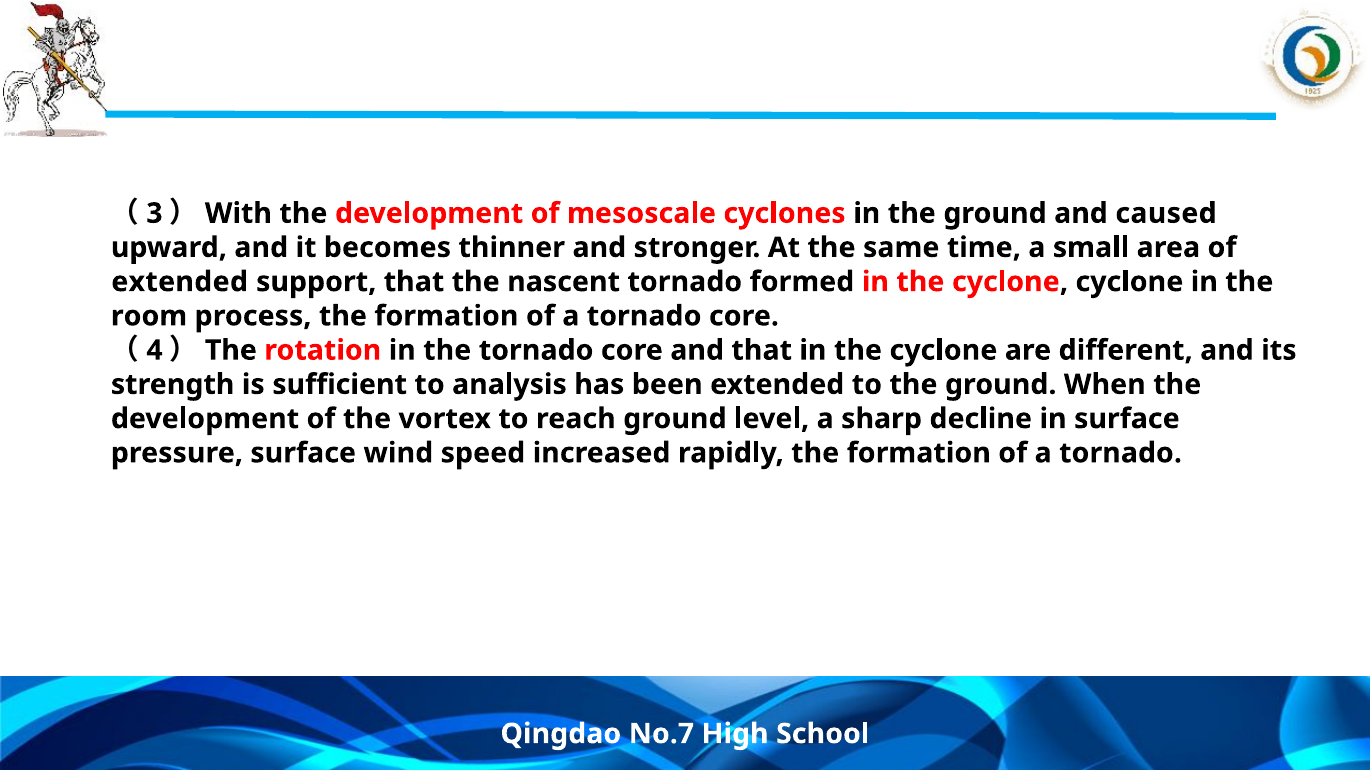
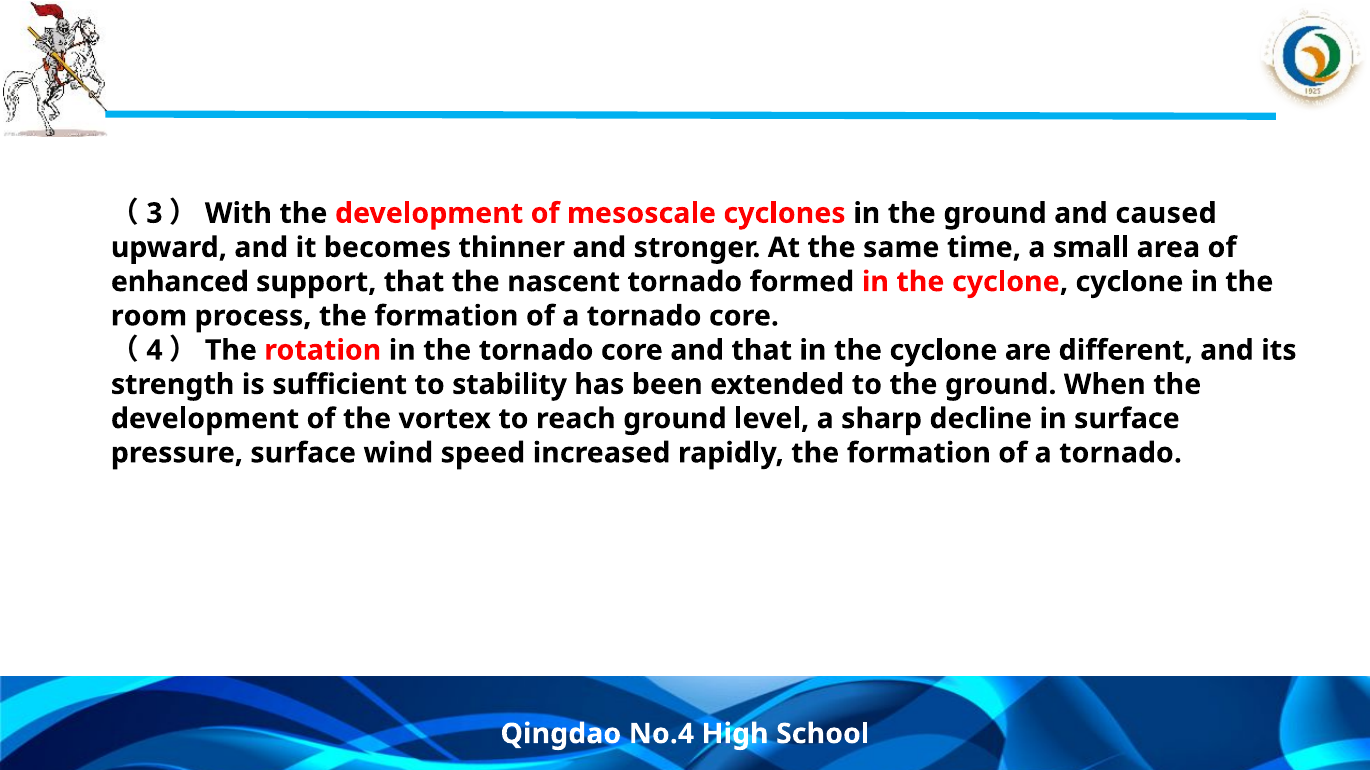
extended: extended -> enhanced (180, 282)
analysis: analysis -> stability (510, 385)
No.7: No.7 -> No.4 (661, 734)
